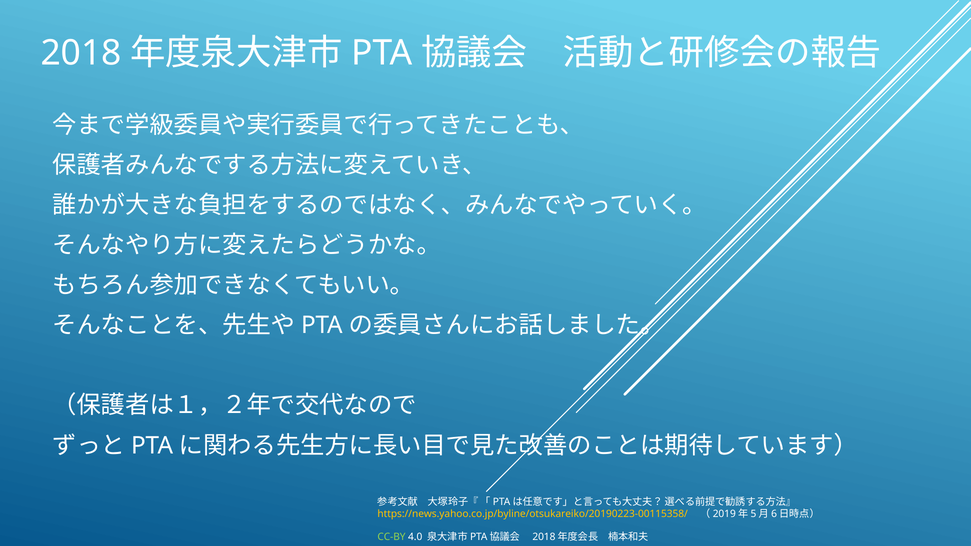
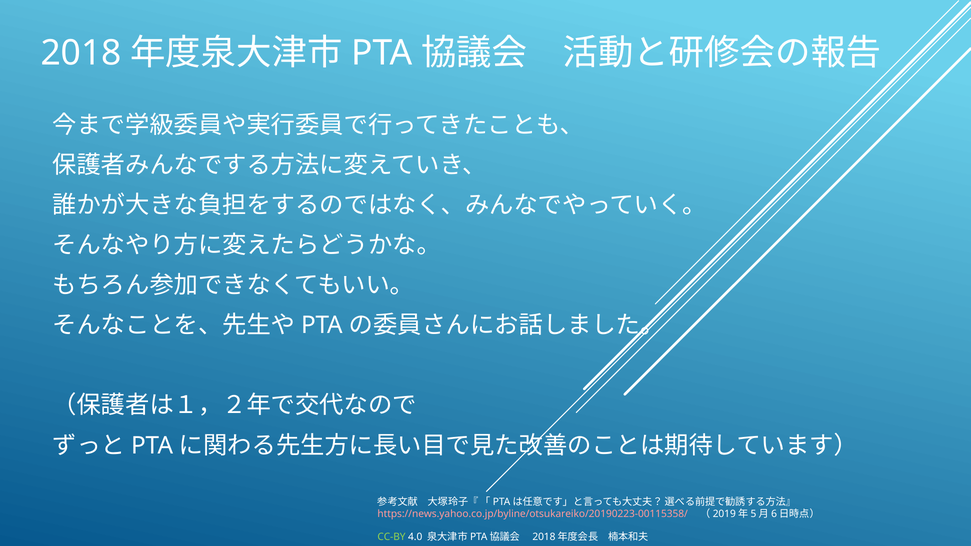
https://news.yahoo.co.jp/byline/otsukareiko/20190223-00115358/ colour: yellow -> pink (533, 514)
